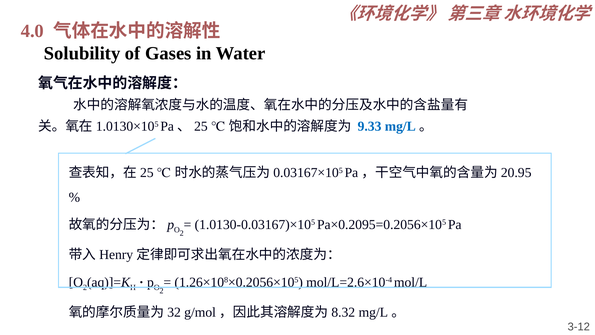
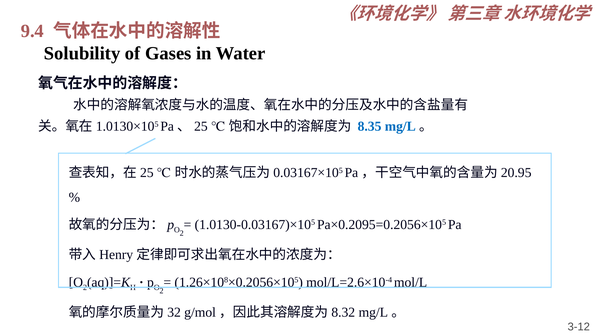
4.0: 4.0 -> 9.4 (32, 31)
9.33: 9.33 -> 8.35 (370, 126)
